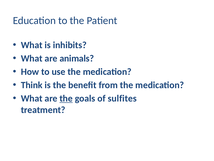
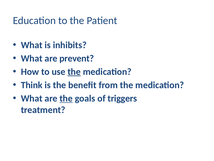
animals: animals -> prevent (77, 58)
the underline: none -> present (74, 72)
sulfites: sulfites -> triggers (122, 98)
